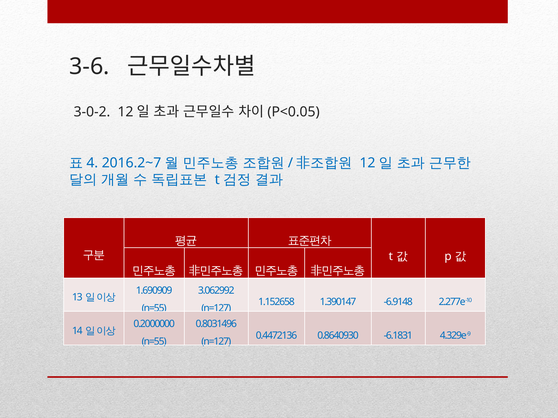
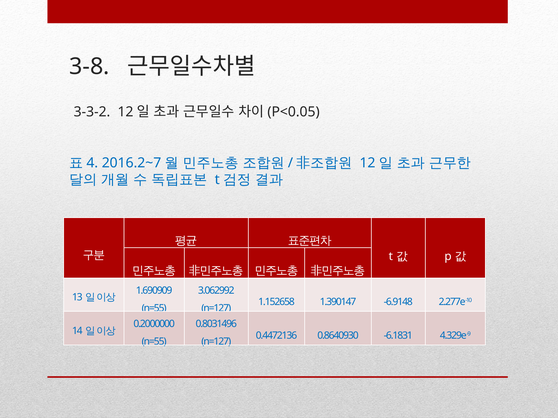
3-6: 3-6 -> 3-8 (89, 67)
3-0-2: 3-0-2 -> 3-3-2 (92, 112)
